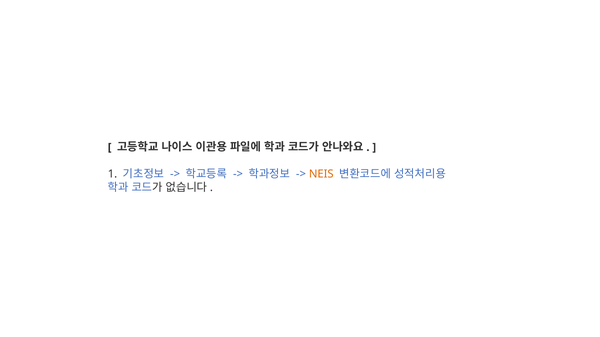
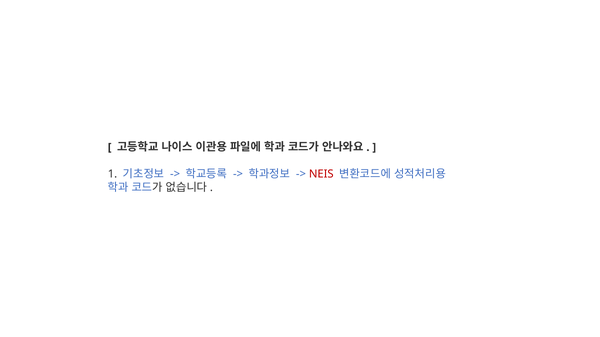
NEIS colour: orange -> red (321, 174)
